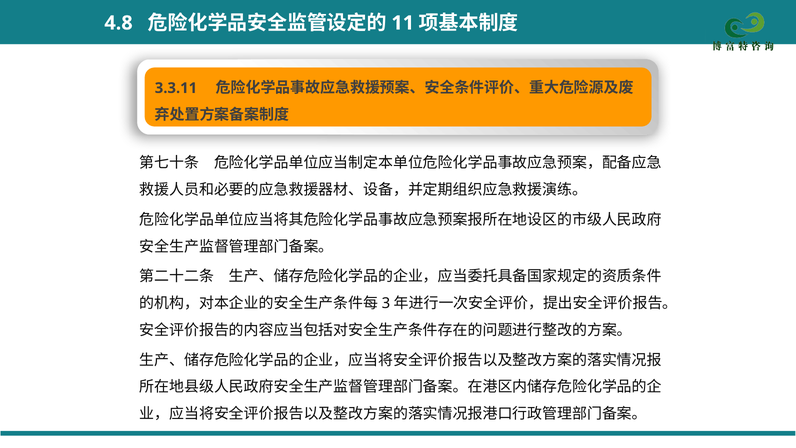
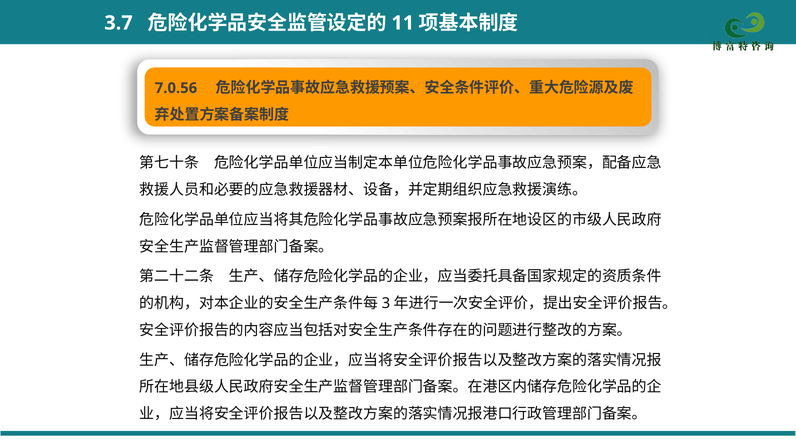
4.8: 4.8 -> 3.7 (119, 23)
3.3.11: 3.3.11 -> 7.0.56 (176, 88)
